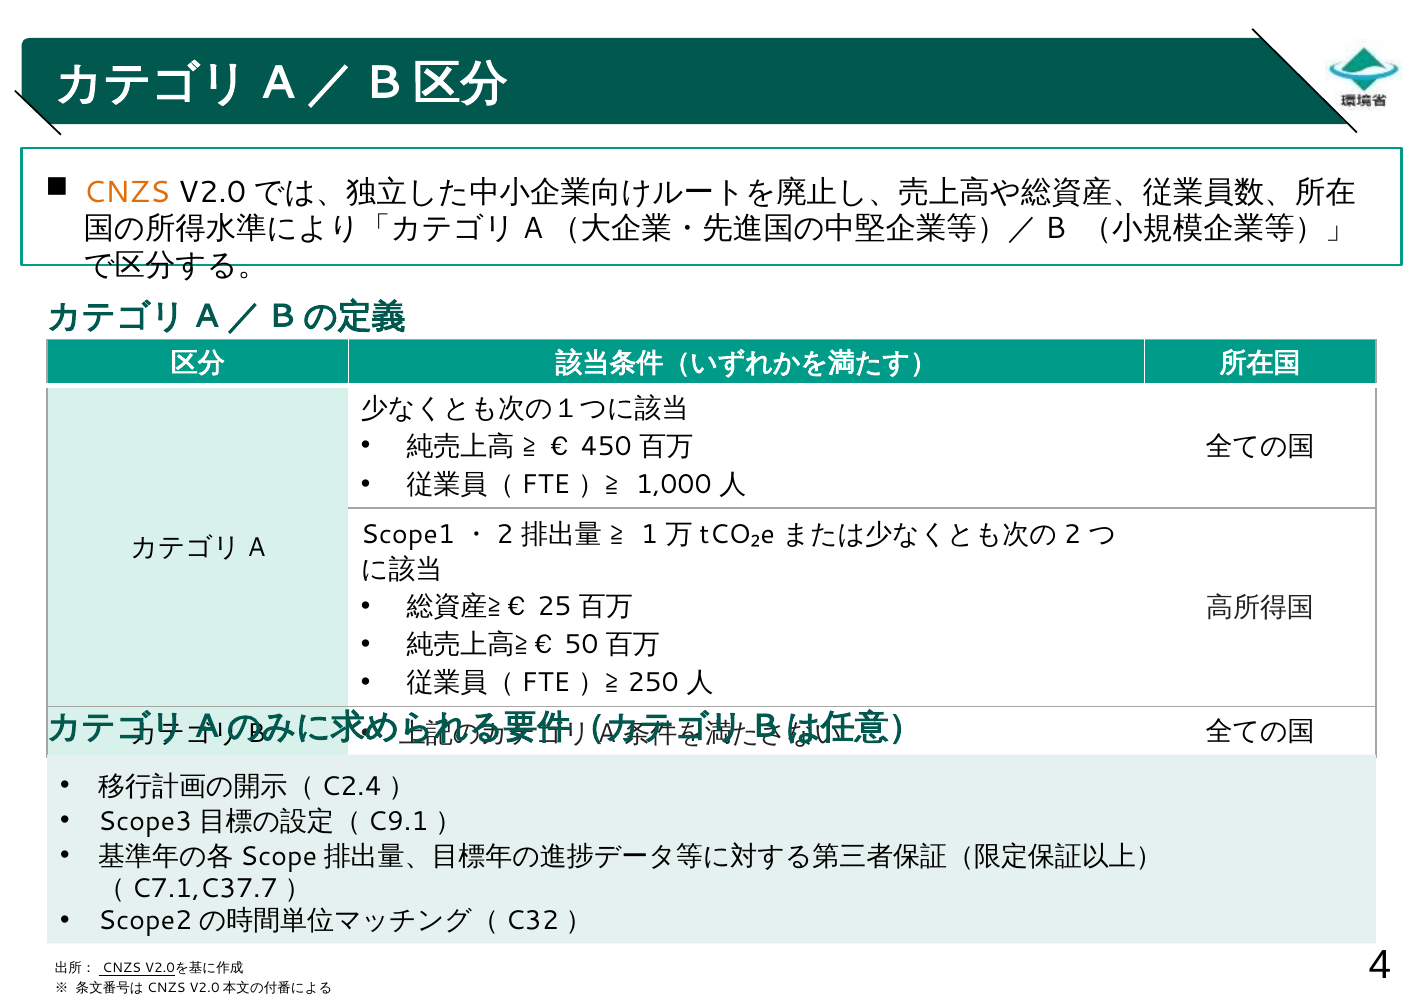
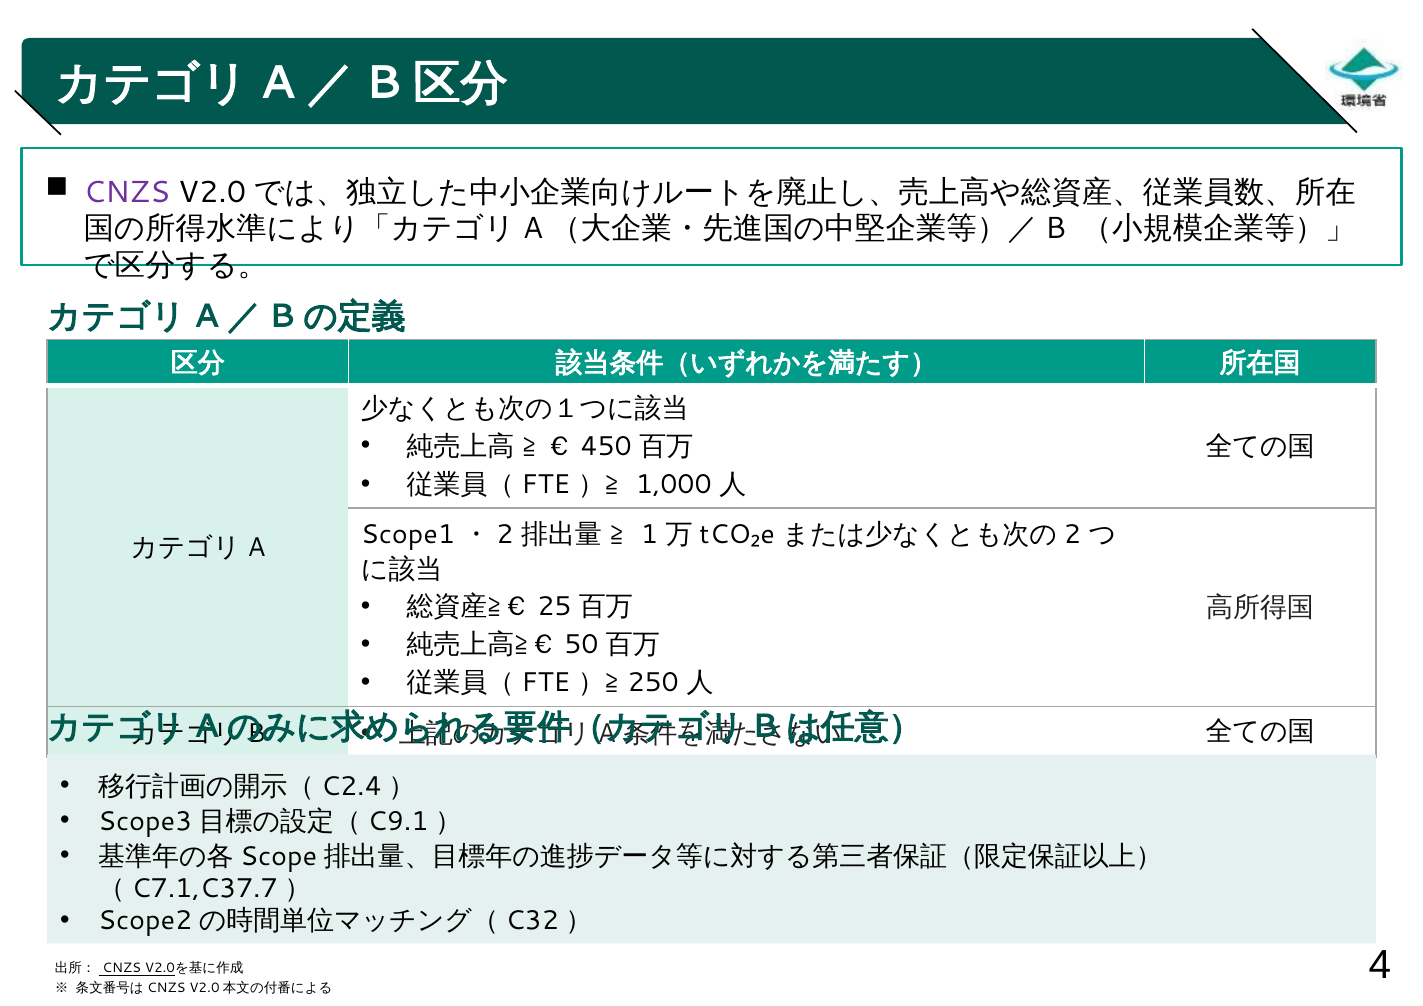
CNZS colour: orange -> purple (127, 192)
